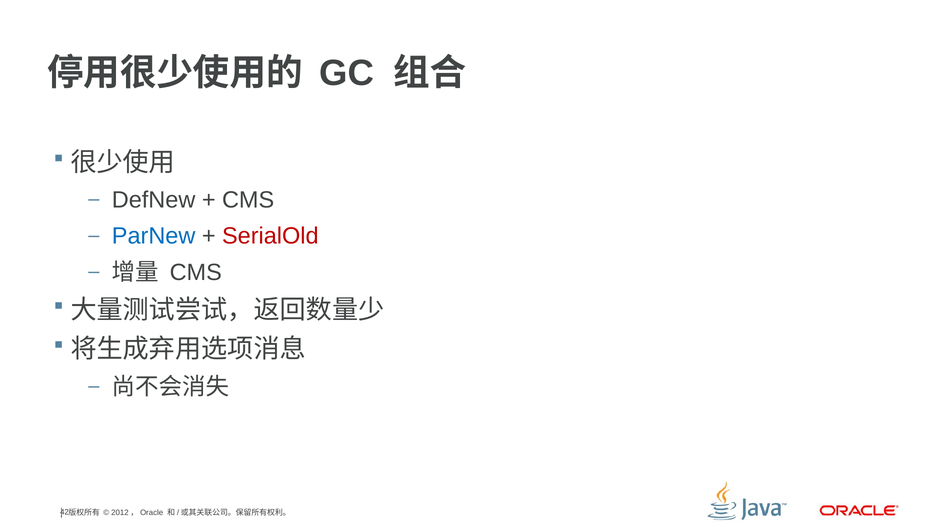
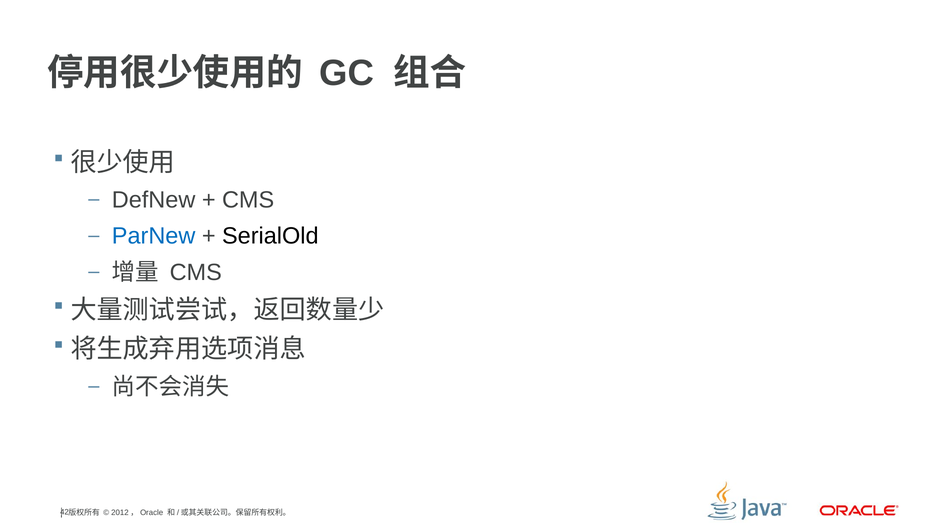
SerialOld colour: red -> black (270, 236)
